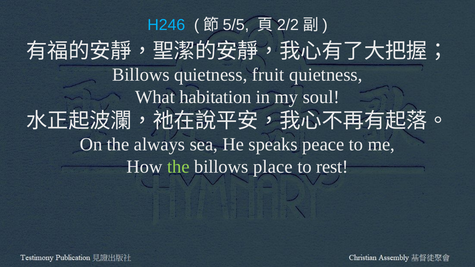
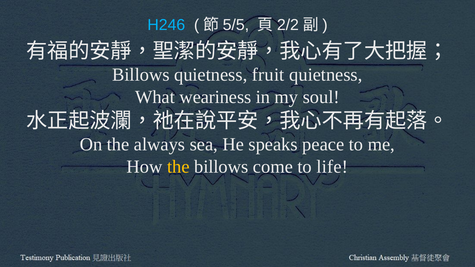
habitation: habitation -> weariness (215, 97)
the colour: light green -> yellow (178, 167)
place: place -> come (273, 167)
rest: rest -> life (332, 167)
